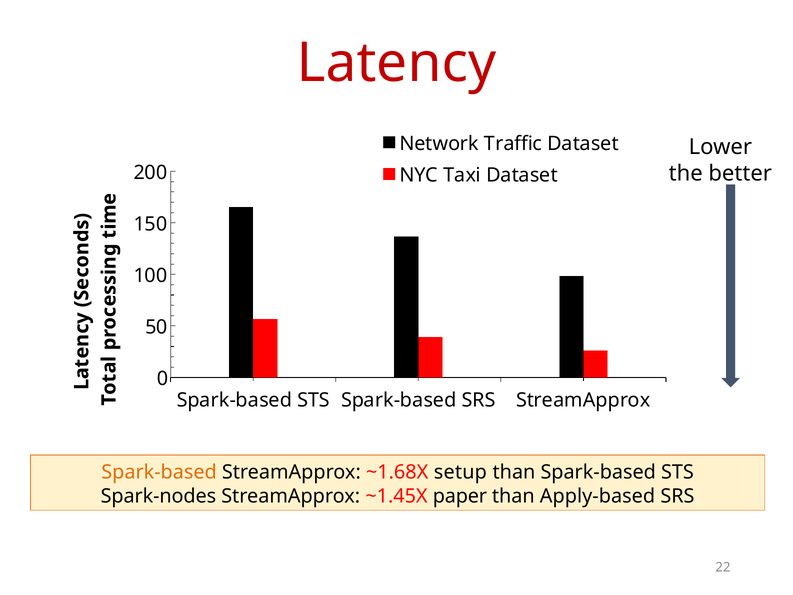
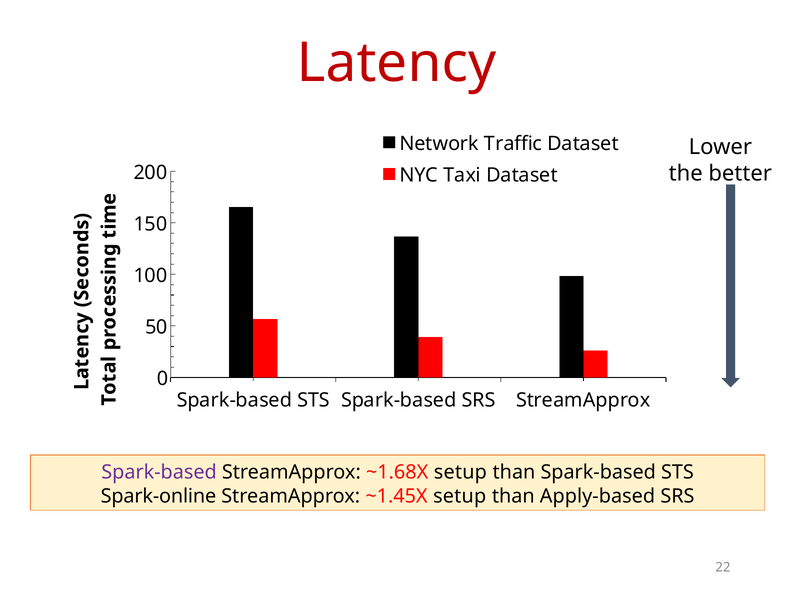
Spark-based colour: orange -> purple (159, 472)
Spark-nodes: Spark-nodes -> Spark-online (158, 496)
~1.45X paper: paper -> setup (460, 496)
